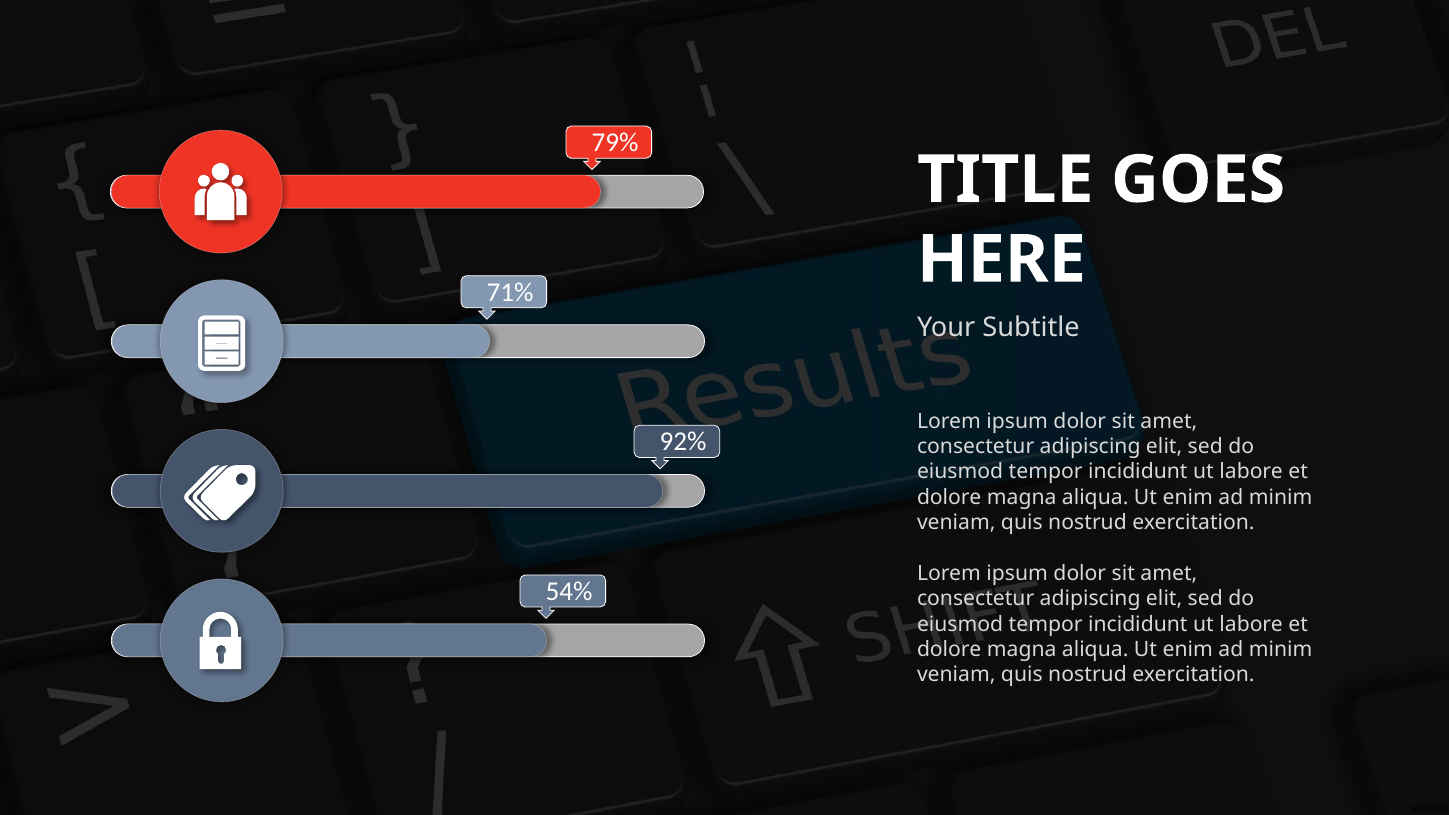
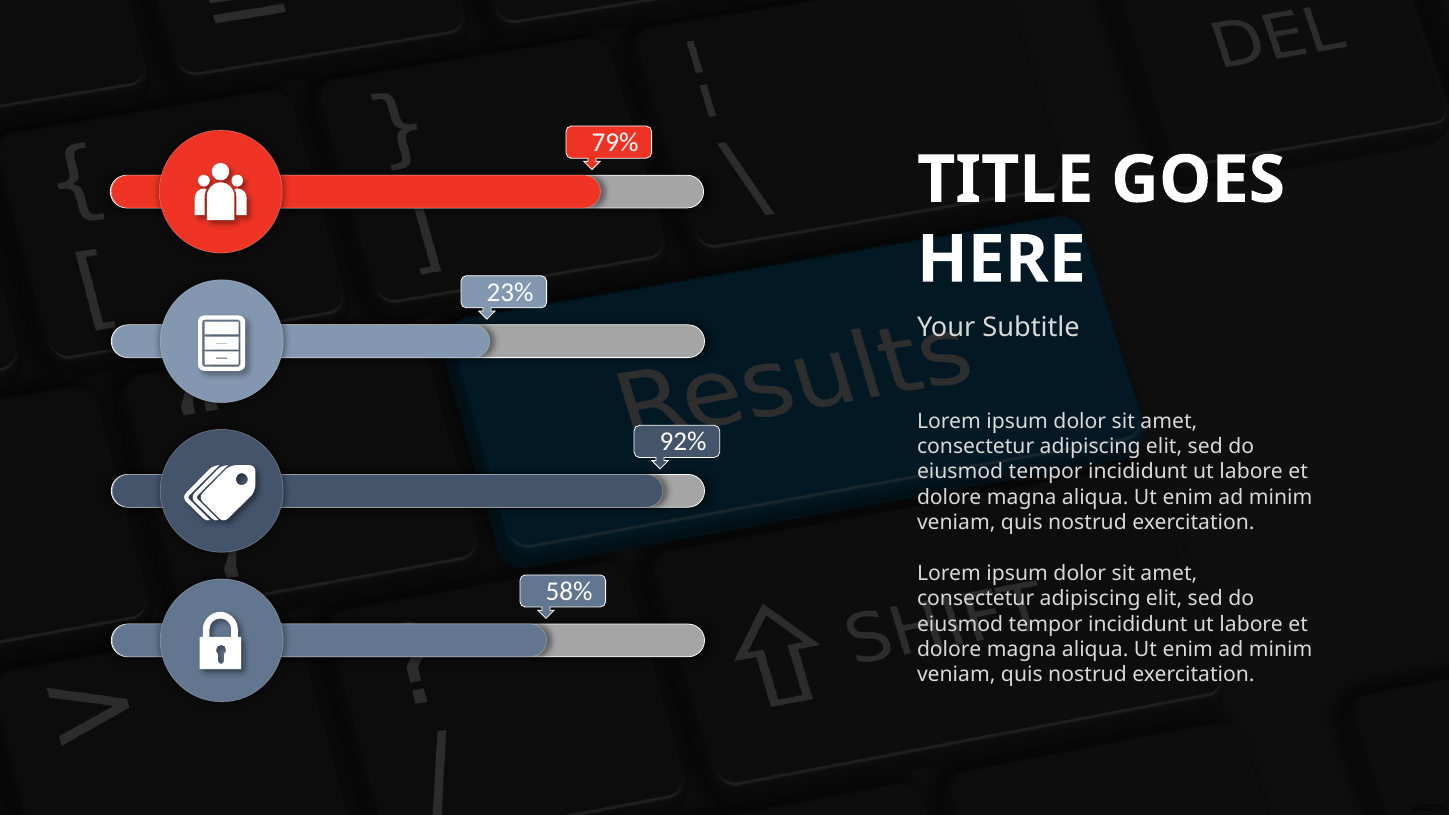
71%: 71% -> 23% (510, 292)
54%: 54% -> 58% (569, 591)
